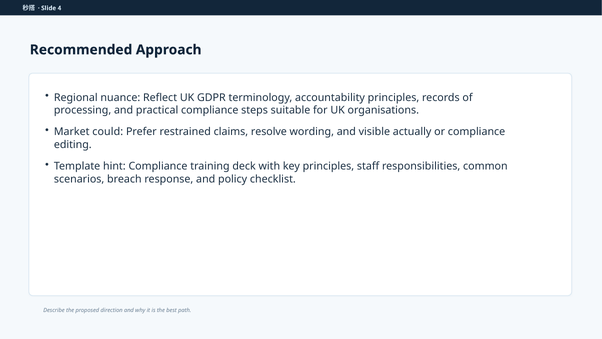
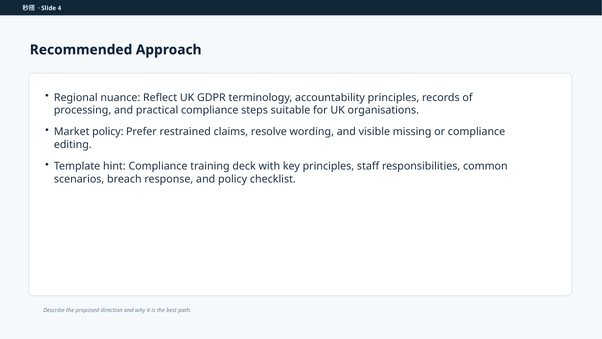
Market could: could -> policy (108, 132)
actually: actually -> missing (412, 132)
